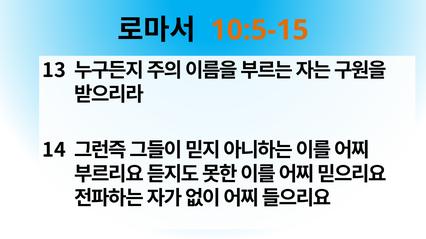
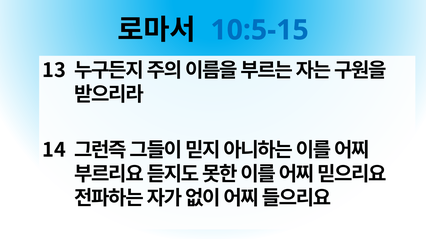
10:5-15 colour: orange -> blue (260, 30)
